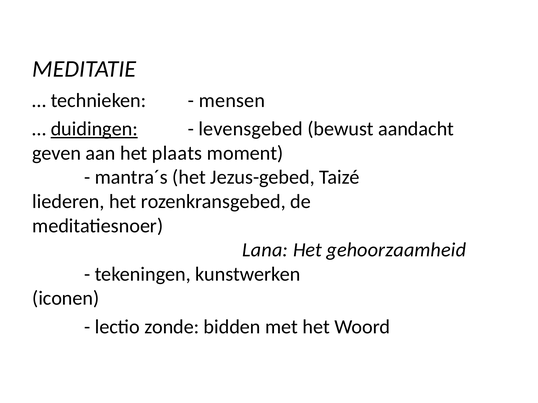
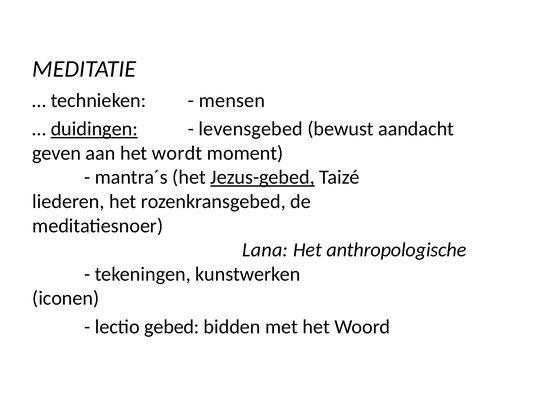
plaats: plaats -> wordt (177, 153)
Jezus-gebed underline: none -> present (263, 178)
gehoorzaamheid: gehoorzaamheid -> anthropologische (396, 250)
zonde: zonde -> gebed (172, 327)
